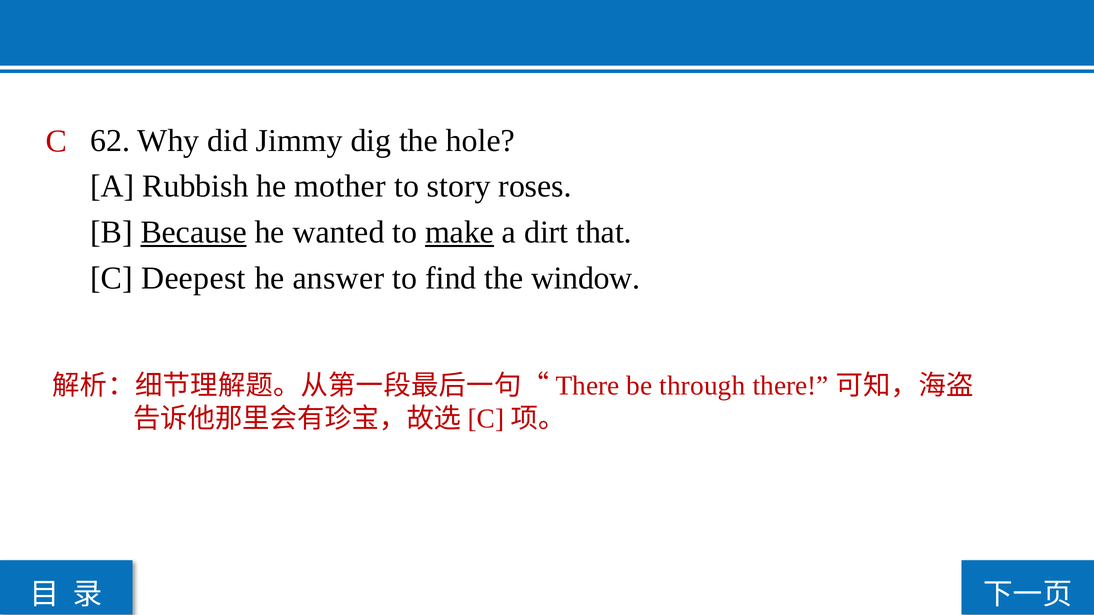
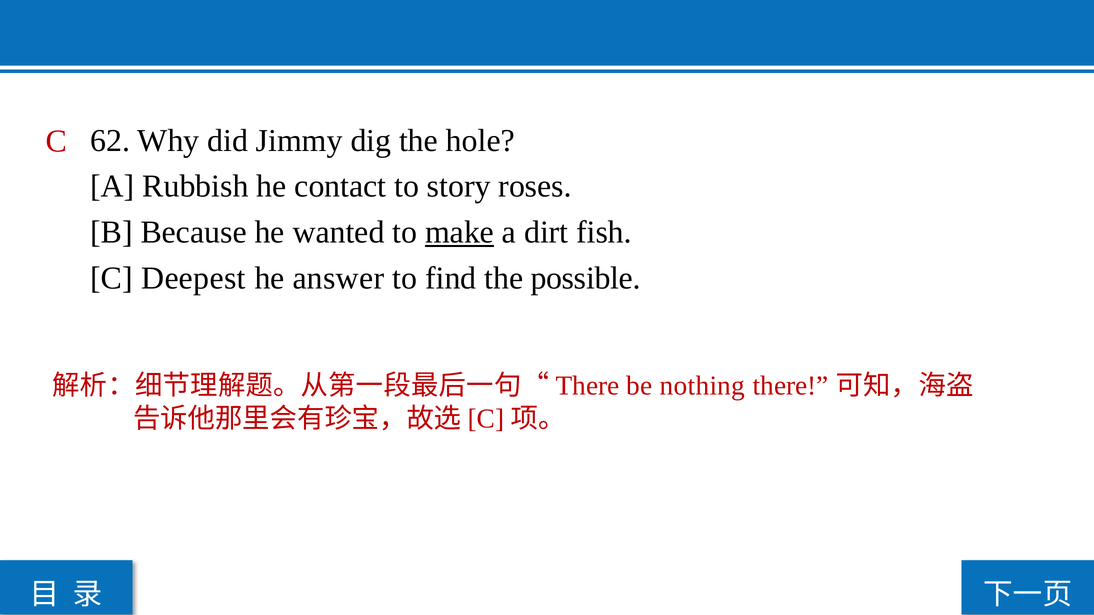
mother: mother -> contact (340, 187)
Because underline: present -> none (194, 233)
that: that -> fish (604, 233)
window: window -> possible (586, 279)
through: through -> nothing (702, 386)
